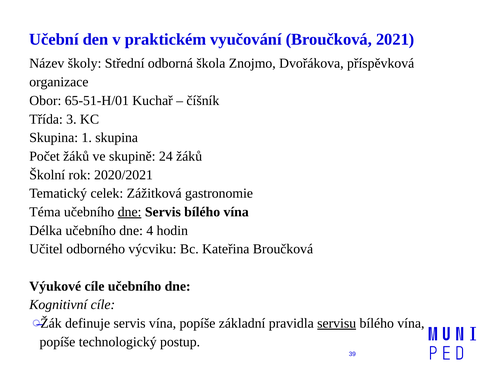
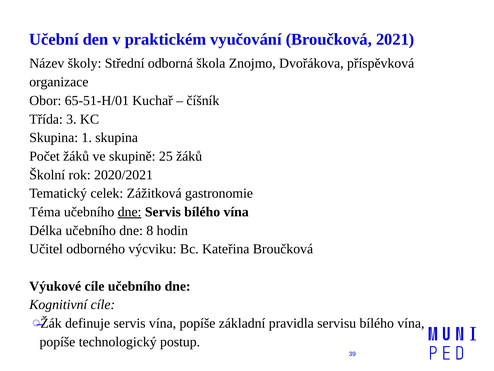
24: 24 -> 25 (166, 156)
4: 4 -> 8 (150, 230)
servisu underline: present -> none (337, 323)
